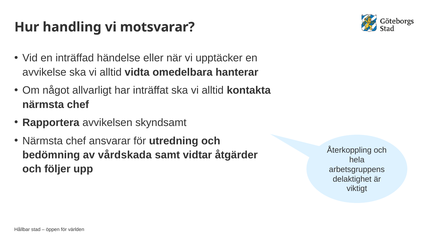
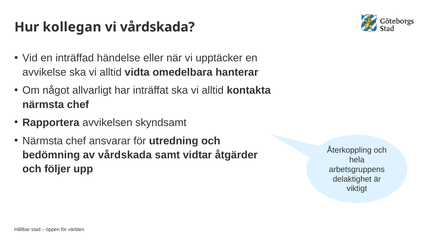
handling: handling -> kollegan (72, 27)
vi motsvarar: motsvarar -> vårdskada (157, 27)
